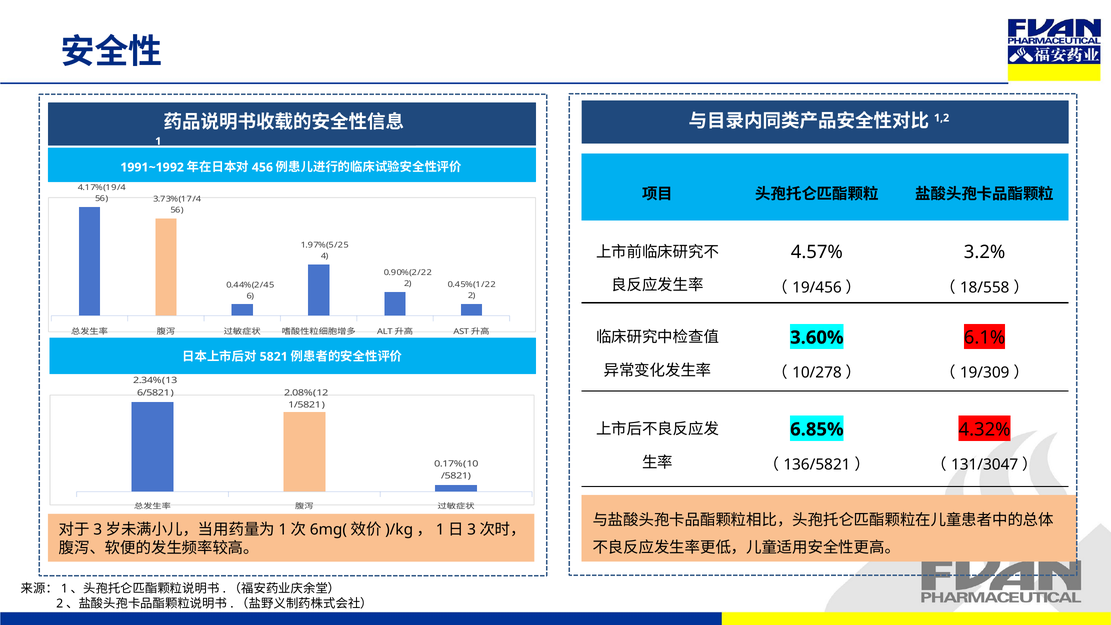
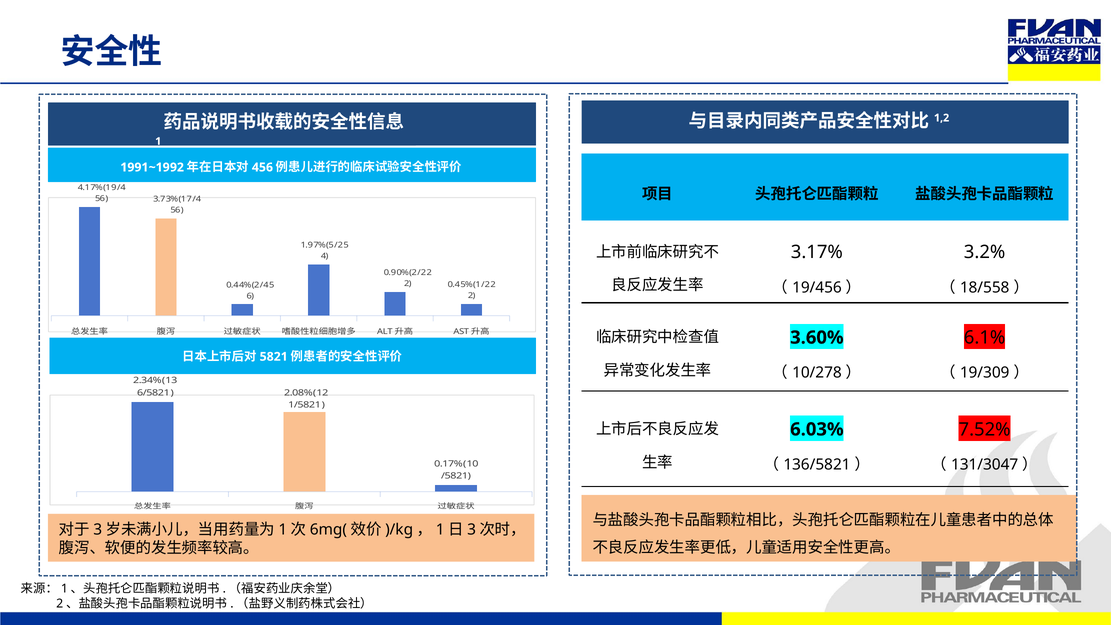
4.57%: 4.57% -> 3.17% (817, 252)
4.32%: 4.32% -> 7.52% (985, 429)
6.85%: 6.85% -> 6.03% (817, 429)
